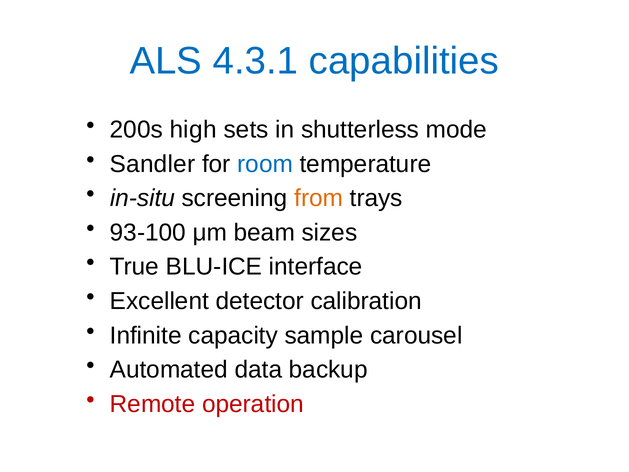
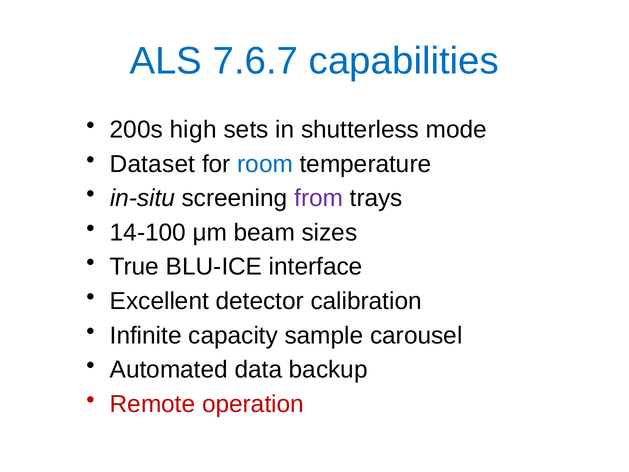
4.3.1: 4.3.1 -> 7.6.7 (255, 61)
Sandler: Sandler -> Dataset (153, 164)
from colour: orange -> purple (319, 198)
93-100: 93-100 -> 14-100 (148, 232)
